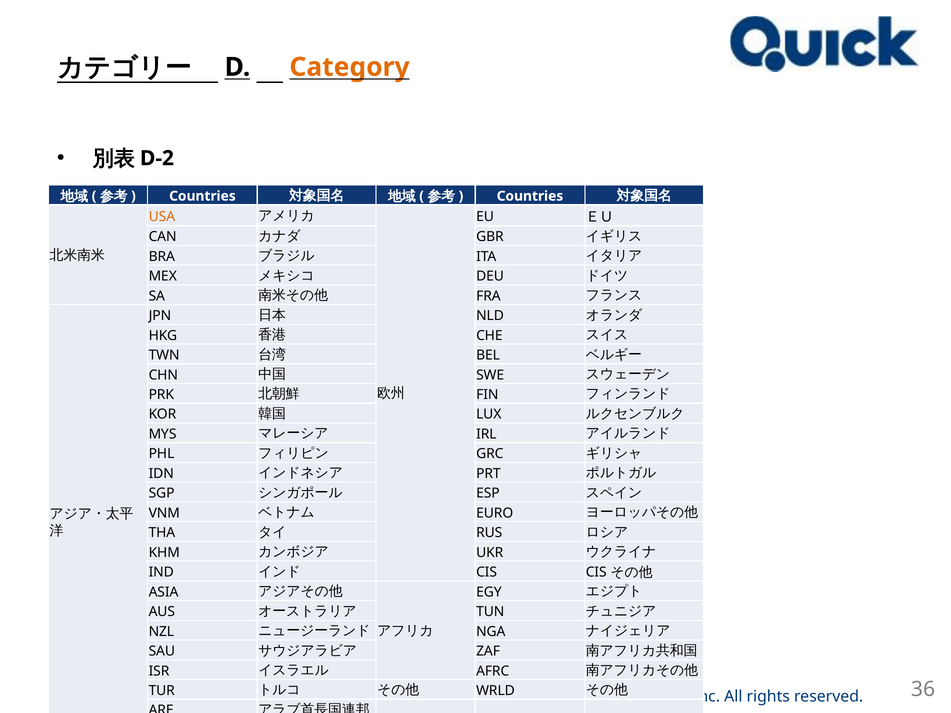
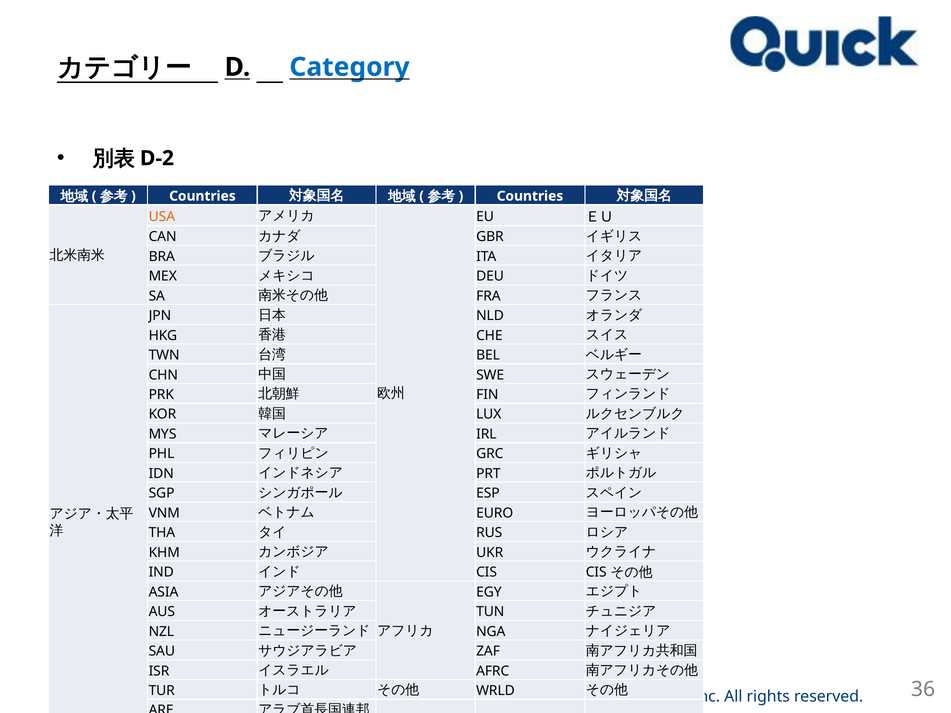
Category colour: orange -> blue (349, 67)
